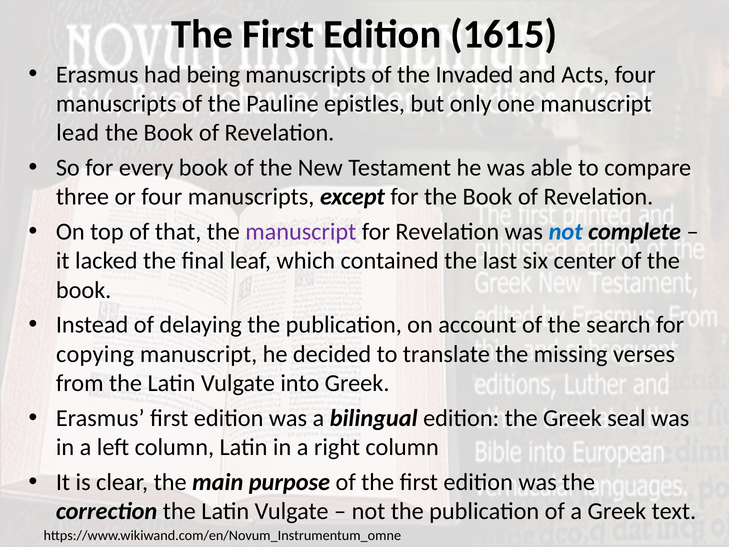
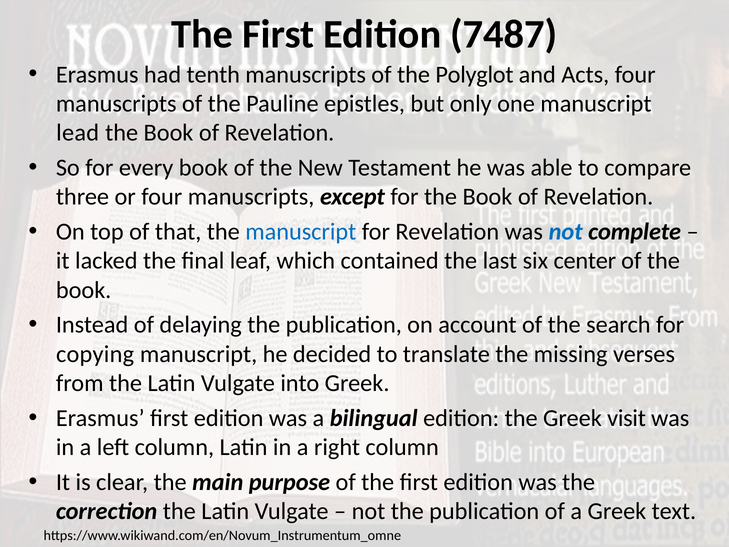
1615: 1615 -> 7487 (504, 34)
being: being -> tenth (213, 74)
Invaded: Invaded -> Polyglot (474, 74)
manuscript colour: purple -> blue (301, 232)
seal: seal -> visit (627, 418)
